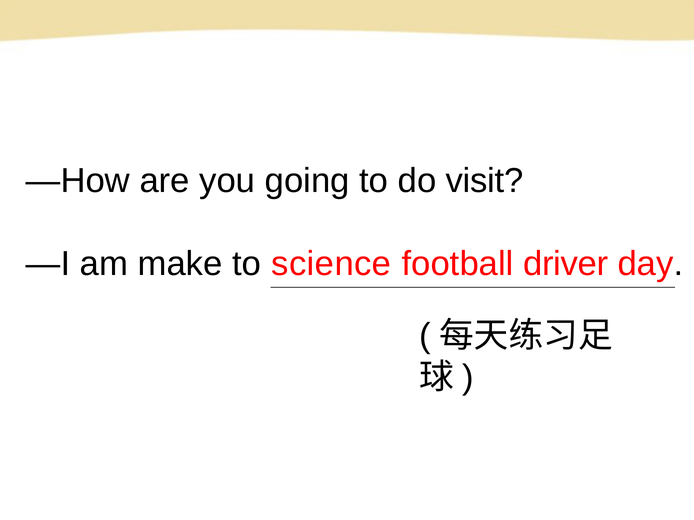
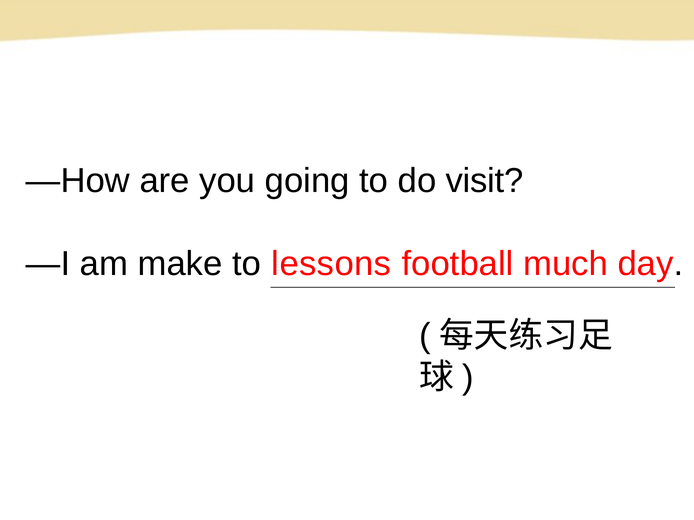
science: science -> lessons (331, 264)
driver: driver -> much (566, 264)
